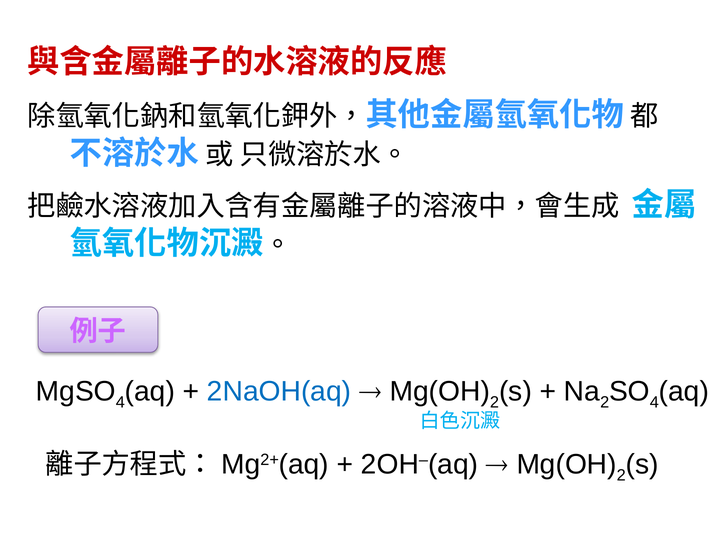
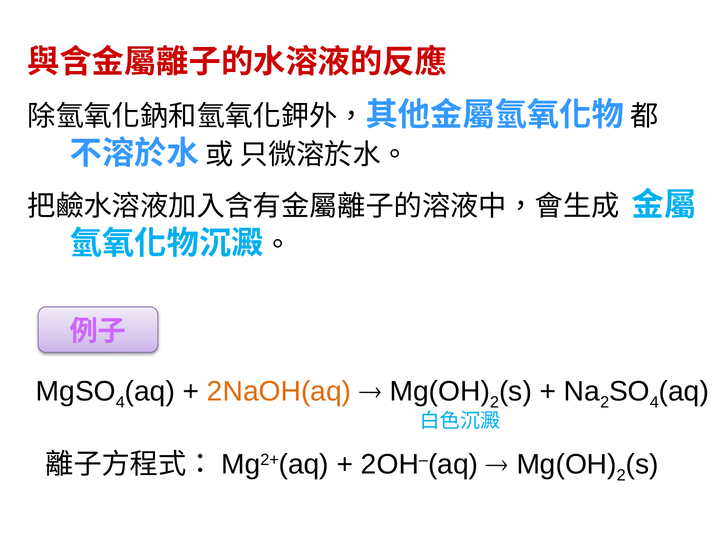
2NaOH(aq colour: blue -> orange (279, 392)
